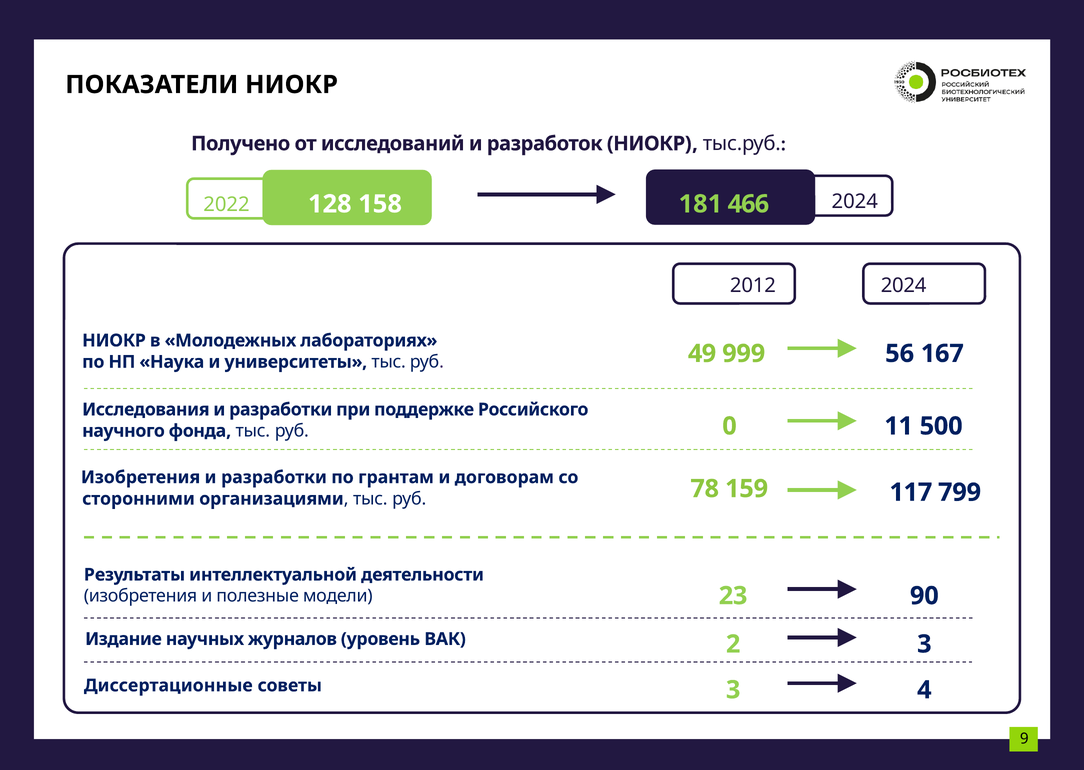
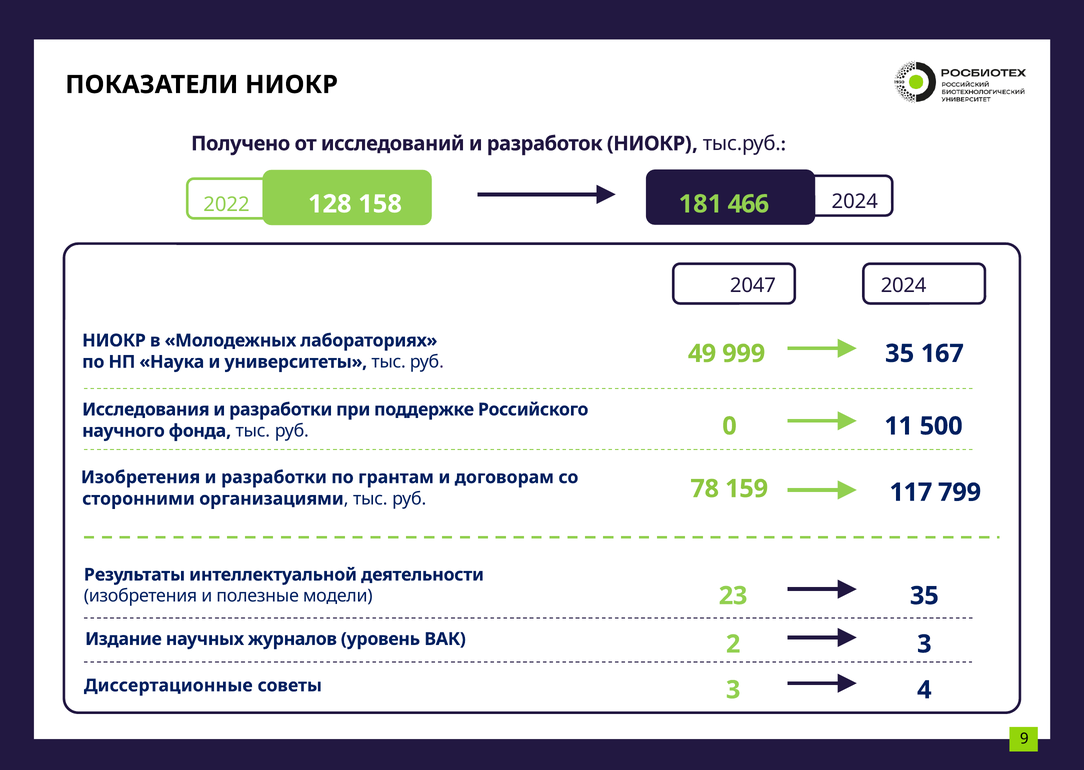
2012: 2012 -> 2047 (753, 285)
999 56: 56 -> 35 (900, 354)
23 90: 90 -> 35 (924, 596)
